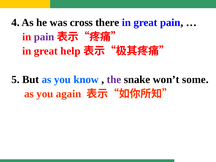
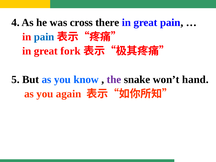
pain colour: purple -> blue (44, 37)
help: help -> fork (71, 51)
some: some -> hand (195, 80)
